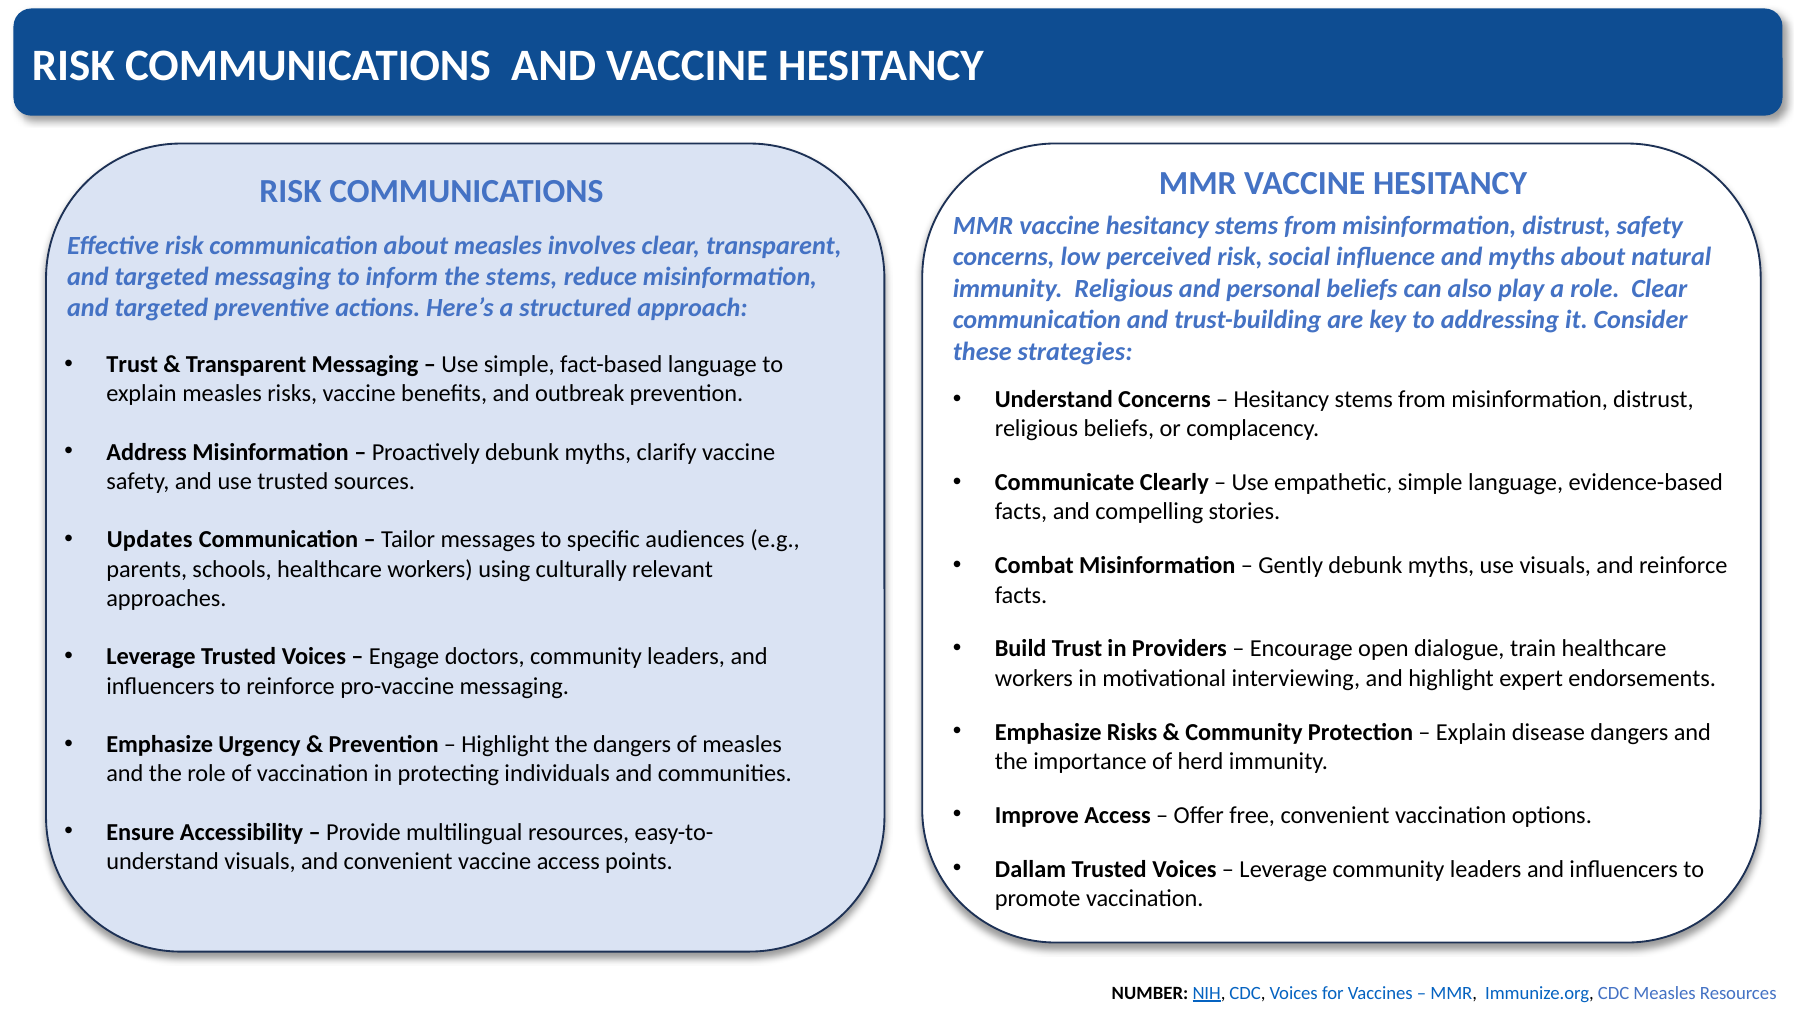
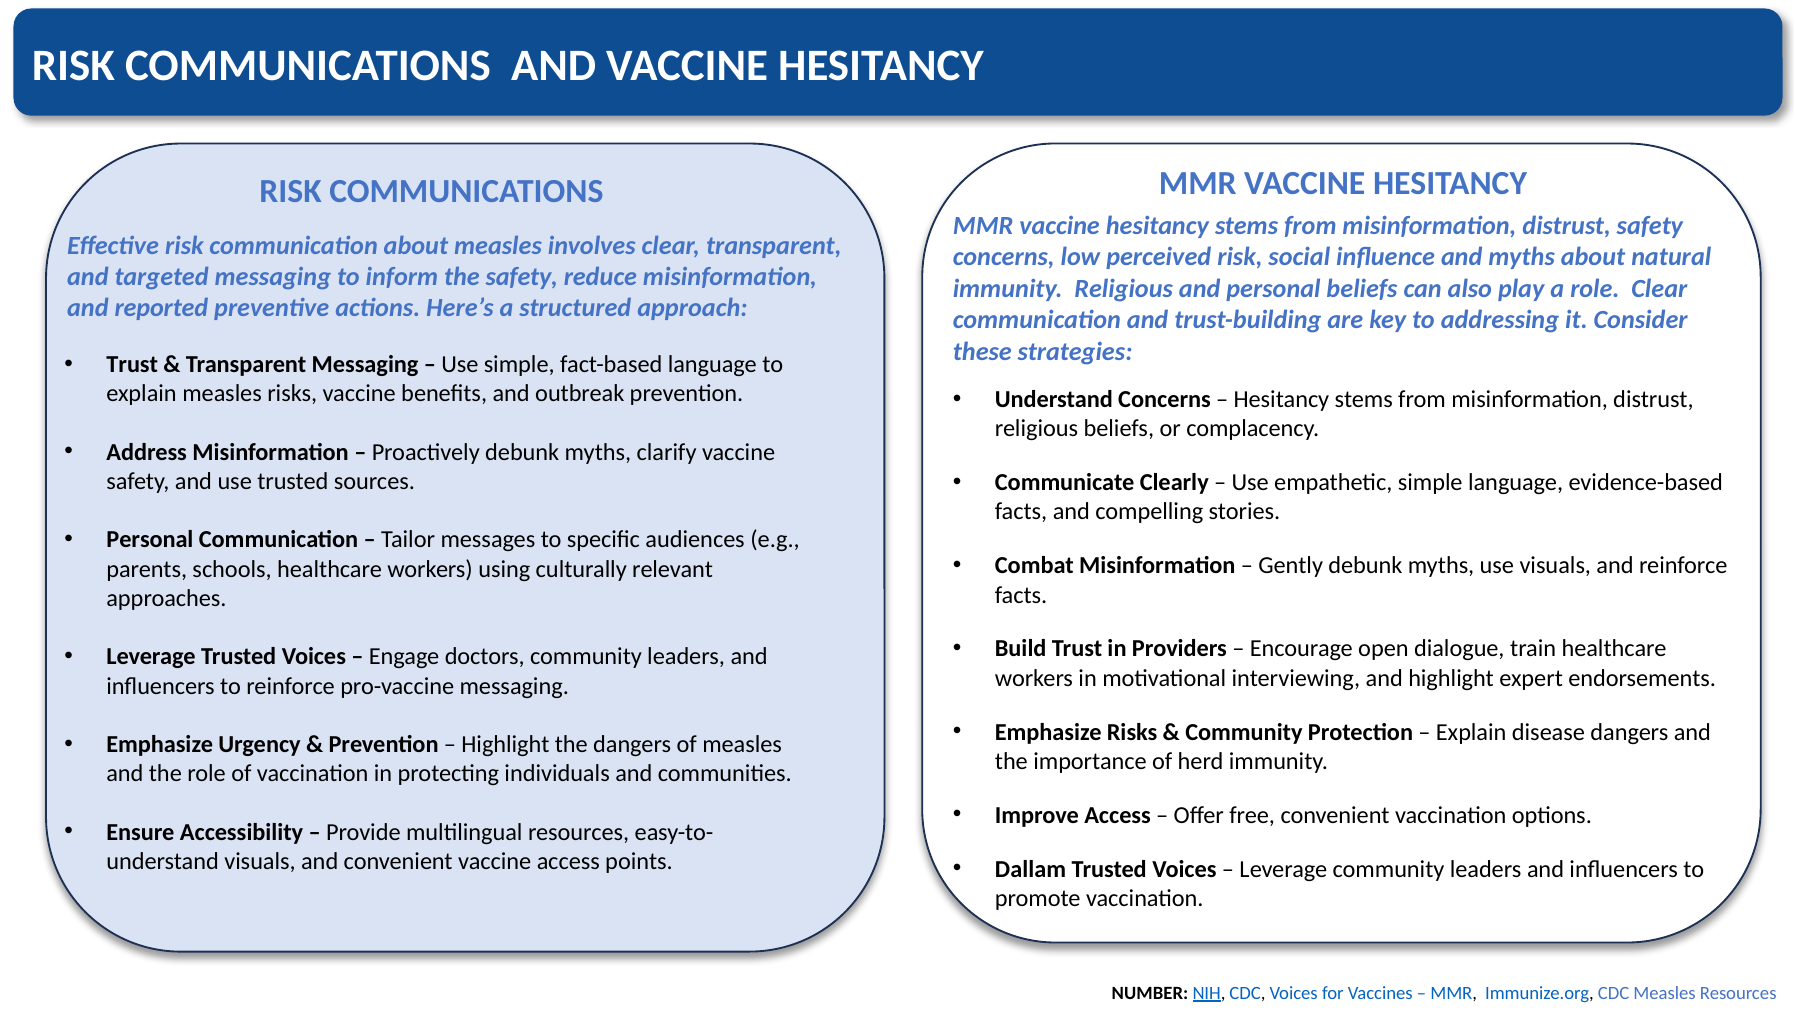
the stems: stems -> safety (522, 277)
targeted: targeted -> reported (161, 308)
Updates: Updates -> Personal (150, 540)
